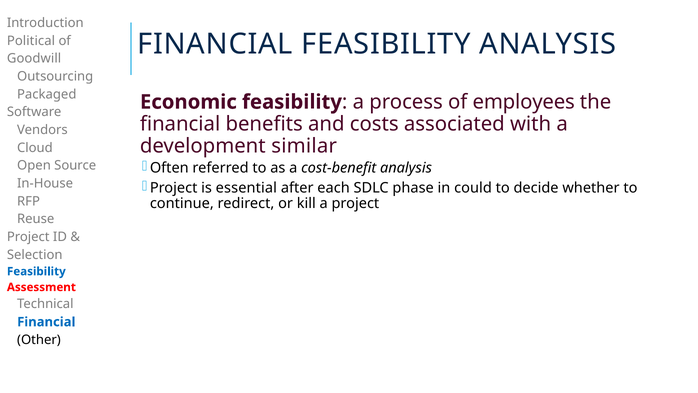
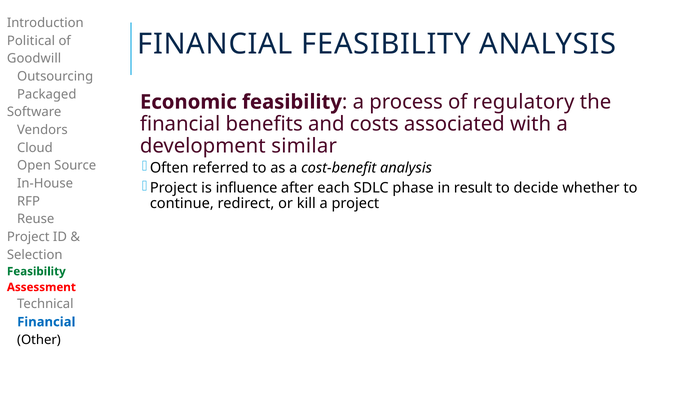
employees: employees -> regulatory (524, 102)
essential: essential -> influence (247, 188)
could: could -> result (473, 188)
Feasibility colour: blue -> green (36, 271)
